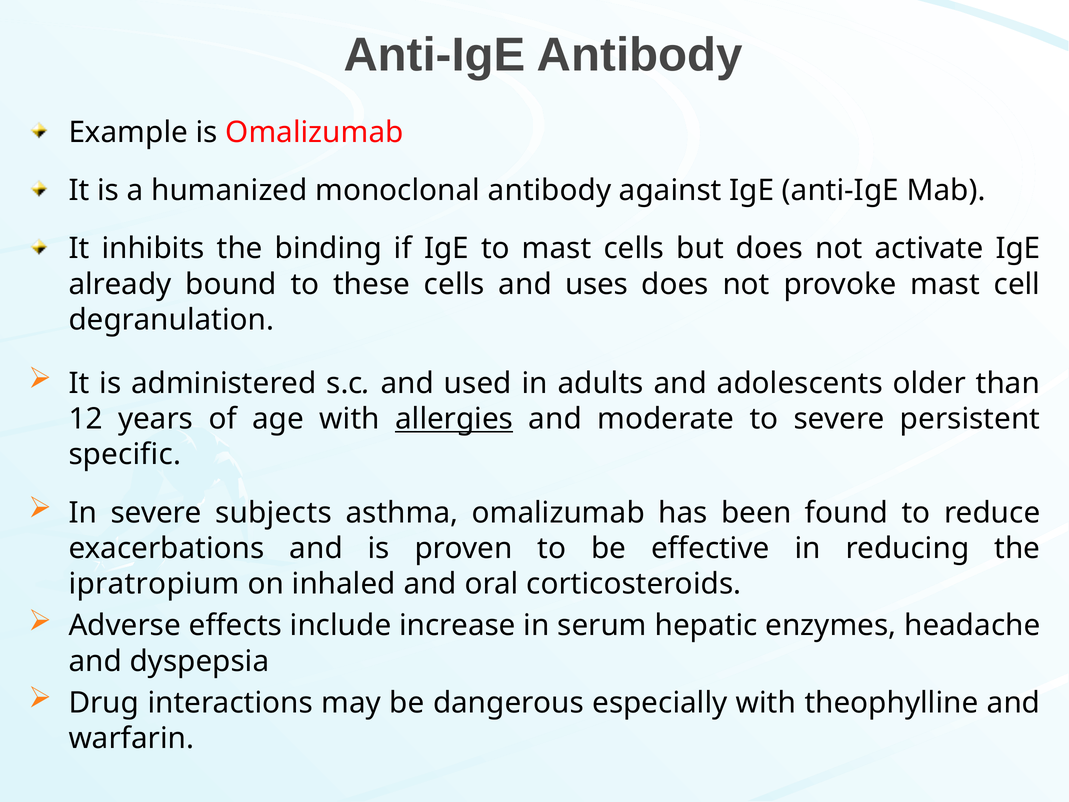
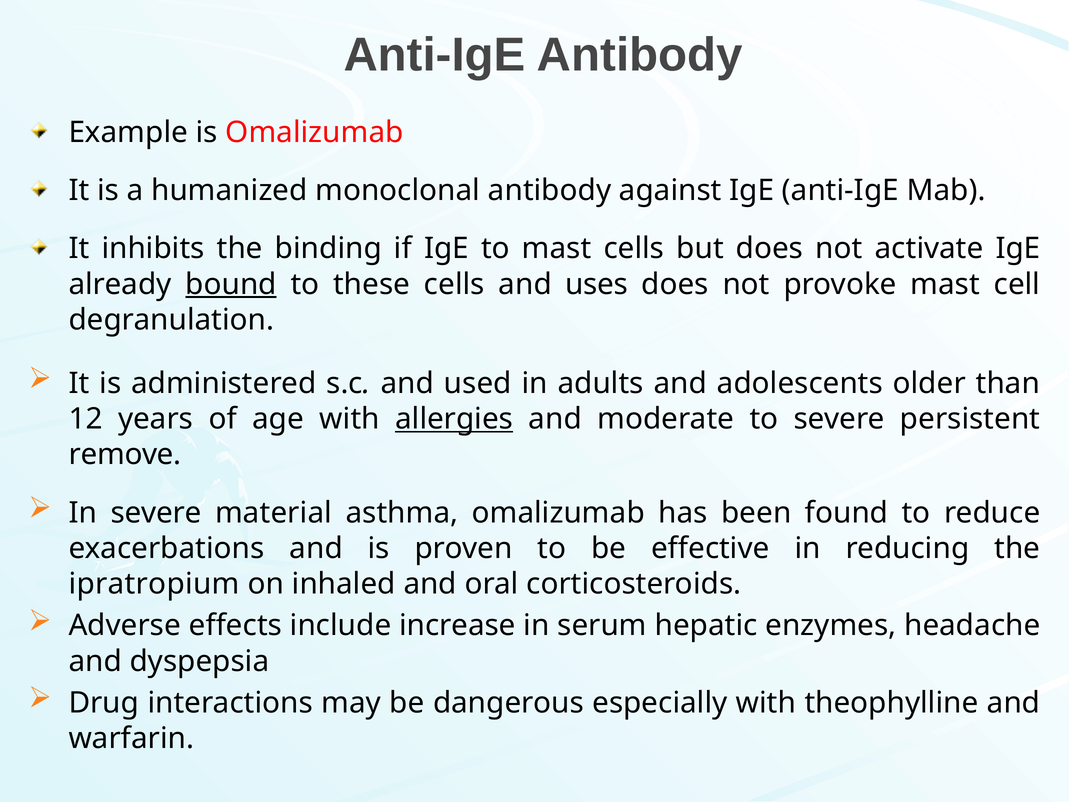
bound underline: none -> present (231, 284)
specific: specific -> remove (125, 454)
subjects: subjects -> material (274, 513)
